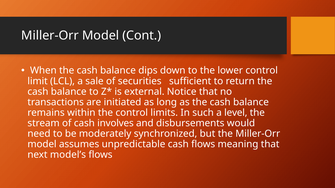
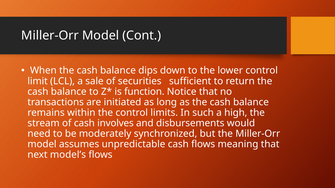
external: external -> function (144, 92)
level: level -> high (236, 113)
